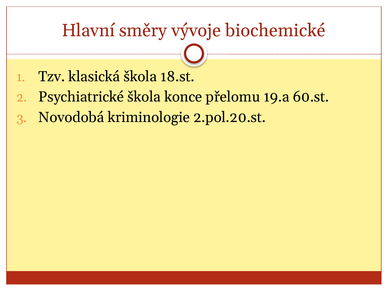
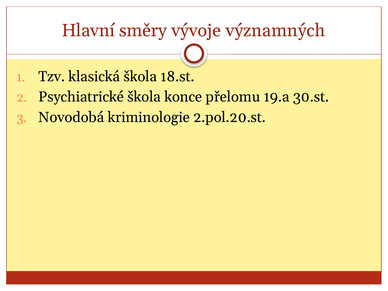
biochemické: biochemické -> významných (275, 31)
60.st: 60.st -> 30.st (311, 97)
